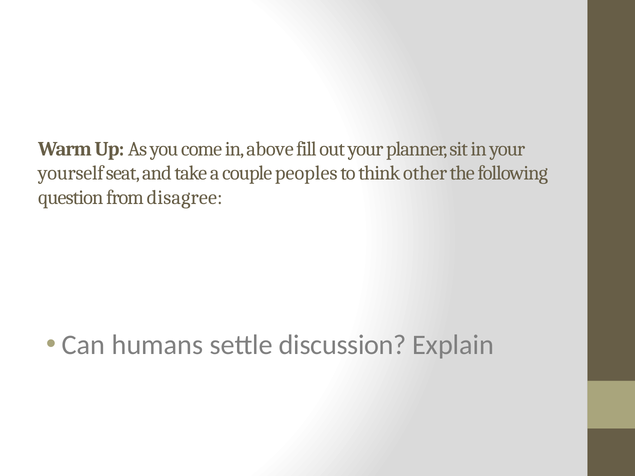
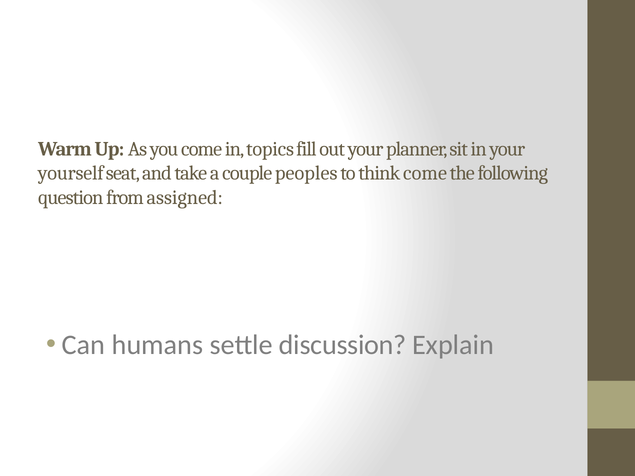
above: above -> topics (270, 149)
think other: other -> come (425, 173)
disagree: disagree -> assigned (185, 198)
